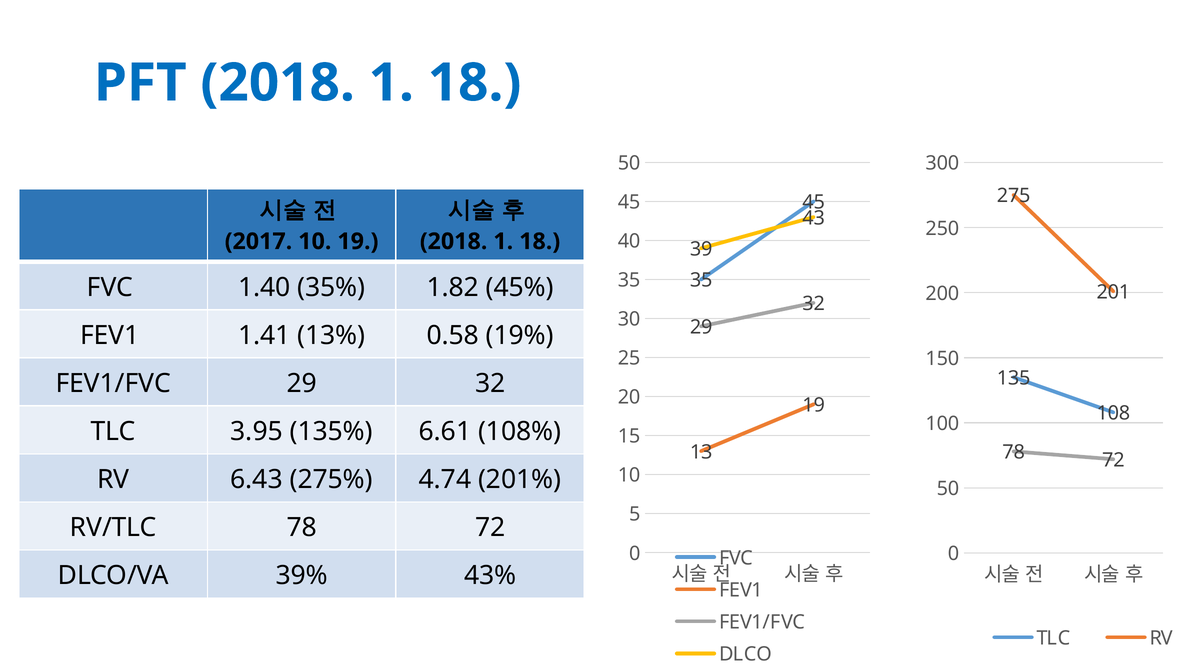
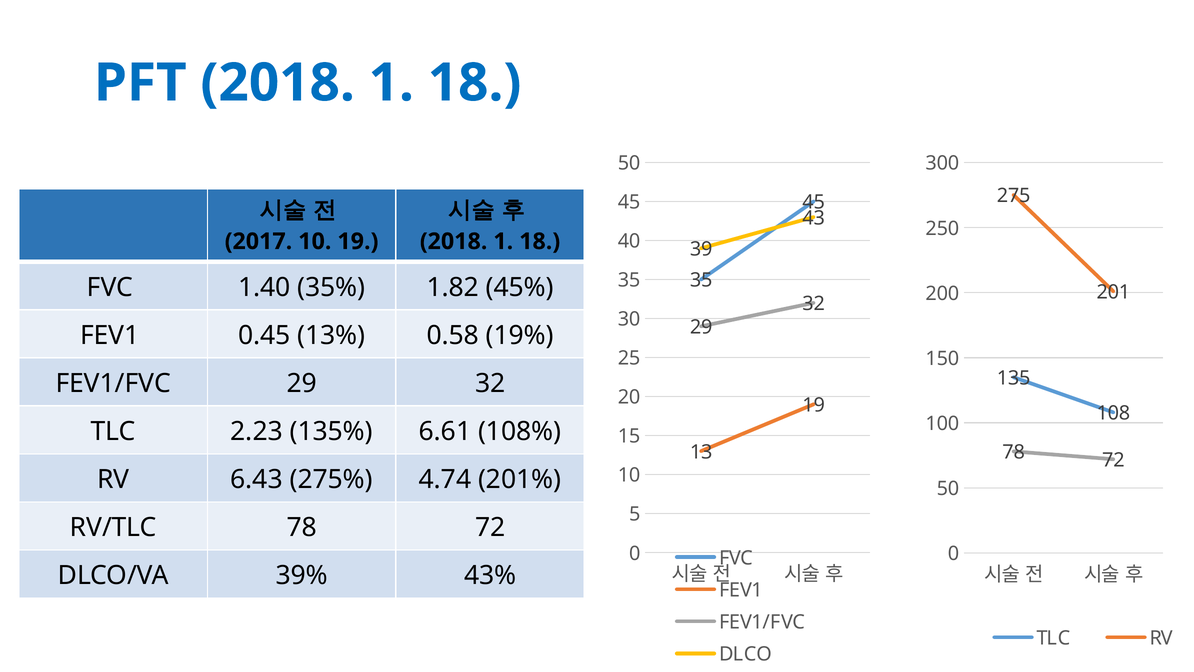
1.41: 1.41 -> 0.45 (264, 335)
3.95: 3.95 -> 2.23 (257, 431)
